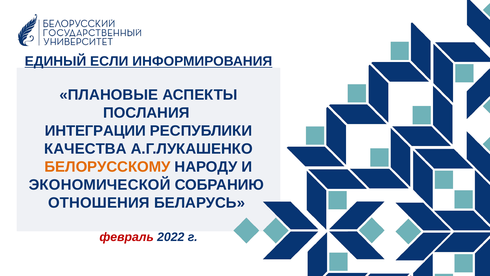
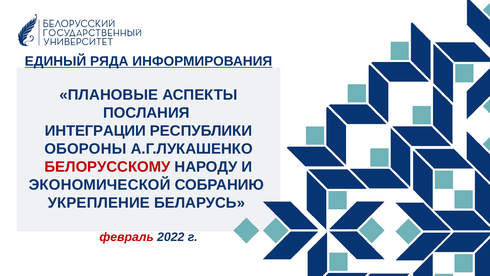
ЕСЛИ: ЕСЛИ -> РЯДА (109, 61)
КАЧЕСТВА: КАЧЕСТВА -> ОБОРОНЫ (85, 149)
БЕЛОРУССКОМУ colour: orange -> red (108, 167)
ОТНОШЕНИЯ: ОТНОШЕНИЯ -> УКРЕПЛЕНИЕ (99, 203)
